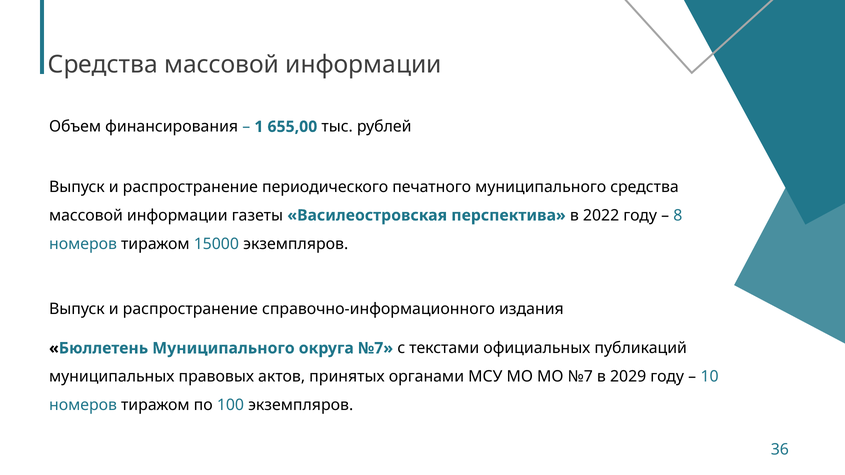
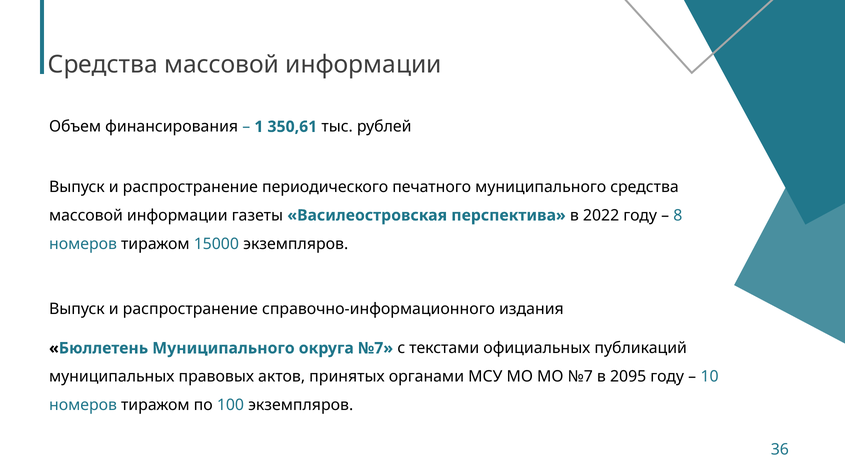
655,00: 655,00 -> 350,61 (292, 127)
2029: 2029 -> 2095 (628, 377)
